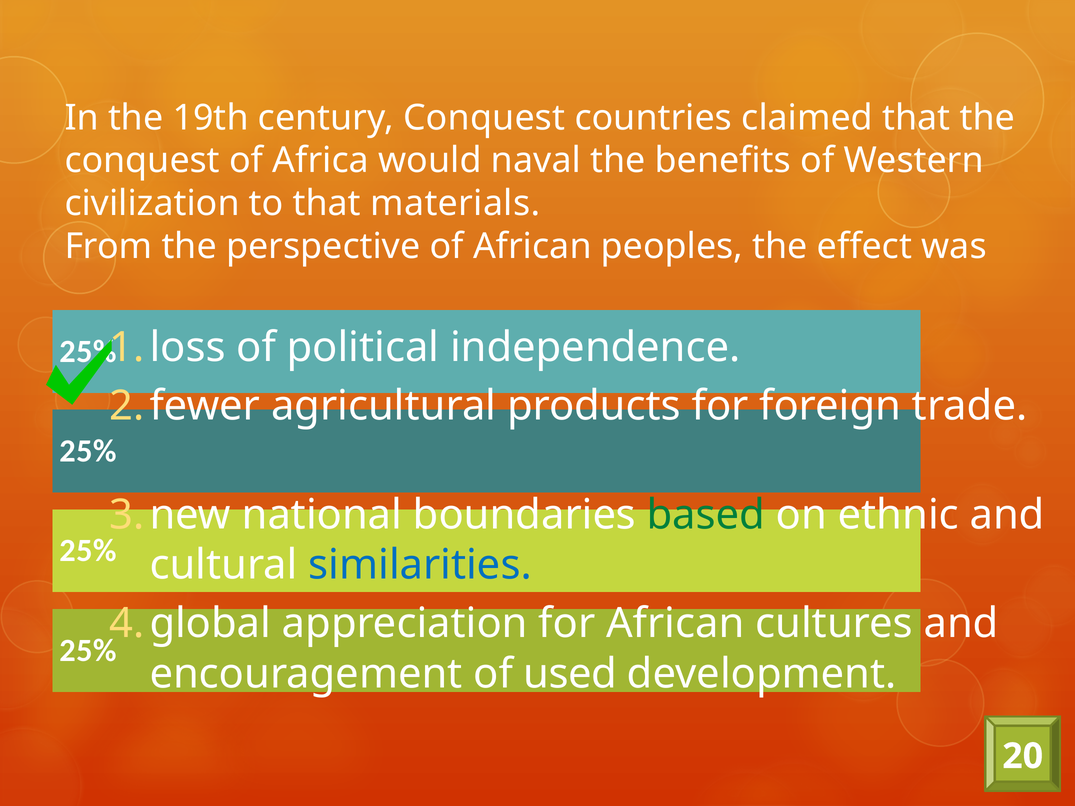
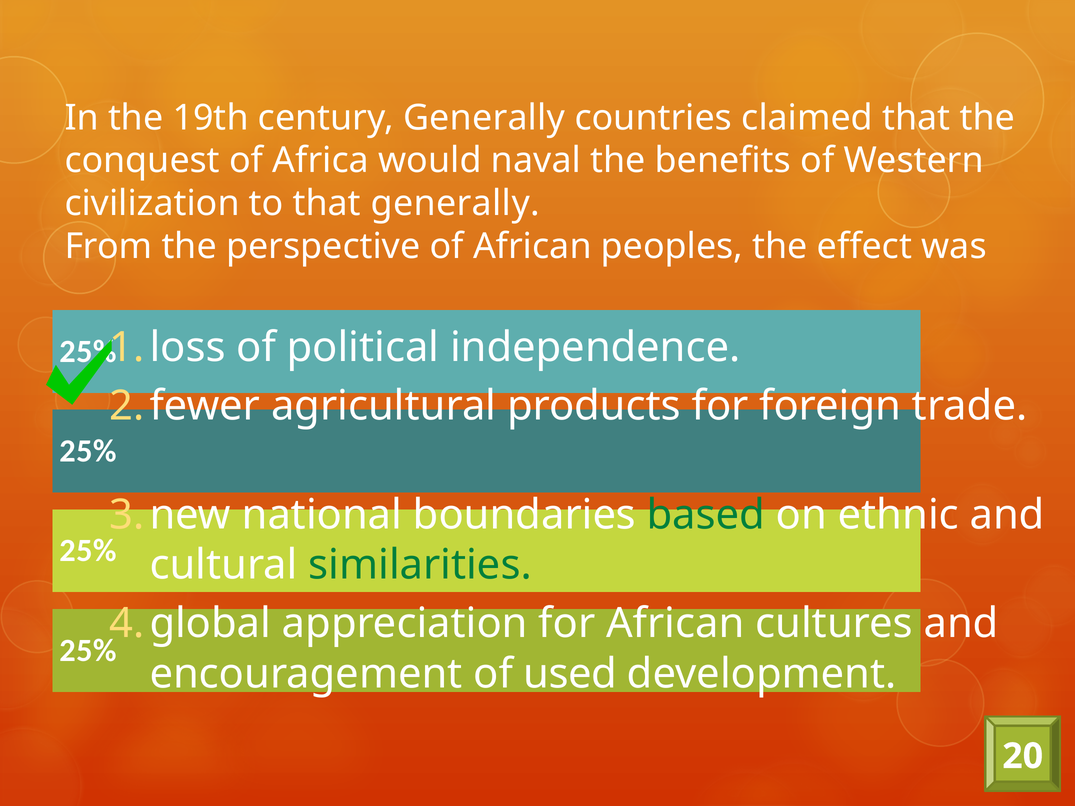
century Conquest: Conquest -> Generally (484, 118)
that materials: materials -> generally (455, 204)
similarities colour: blue -> green (420, 565)
